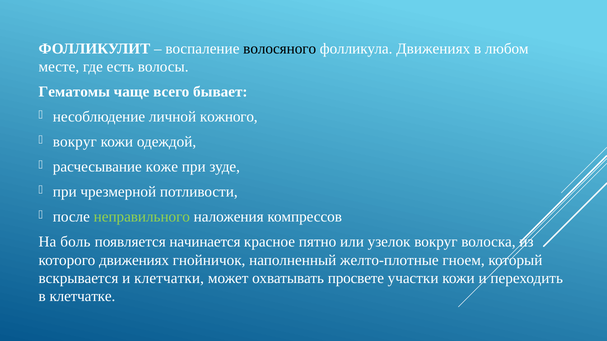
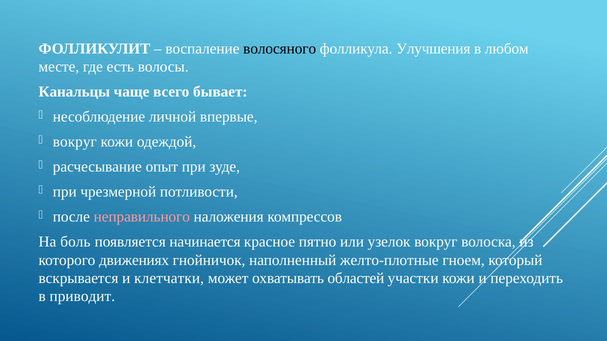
фолликула Движениях: Движениях -> Улучшения (433, 49)
Гематомы: Гематомы -> Канальцы (74, 92)
кожного: кожного -> впервые (229, 117)
коже: коже -> опыт (162, 167)
неправильного colour: light green -> pink (142, 217)
просвете: просвете -> областей (356, 279)
клетчатке: клетчатке -> приводит (82, 297)
